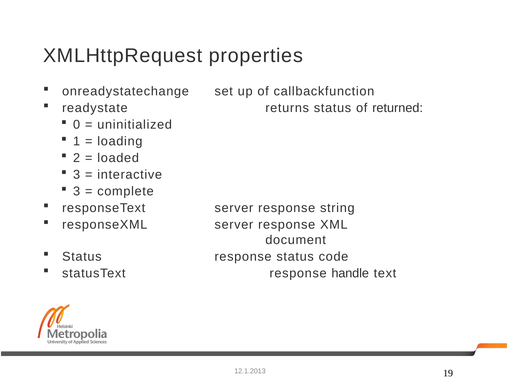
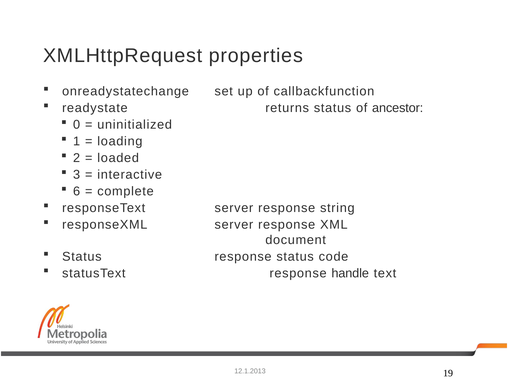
returned: returned -> ancestor (398, 108)
3: 3 -> 6 (77, 191)
